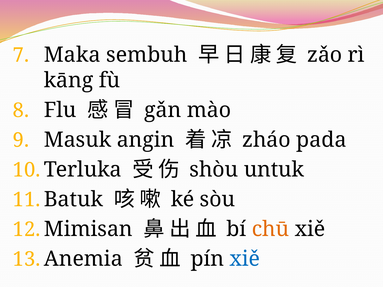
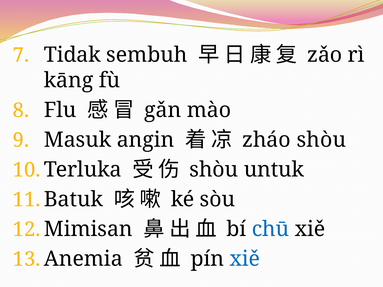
Maka: Maka -> Tidak (72, 55)
zháo pada: pada -> shòu (321, 140)
chū colour: orange -> blue (271, 229)
